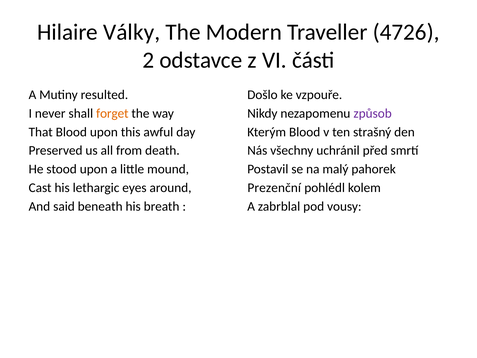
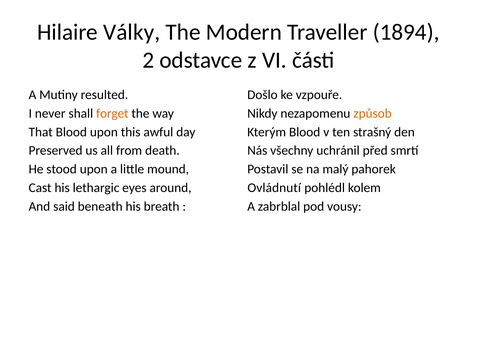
4726: 4726 -> 1894 (406, 32)
způsob colour: purple -> orange (373, 113)
Prezenční: Prezenční -> Ovládnutí (274, 188)
